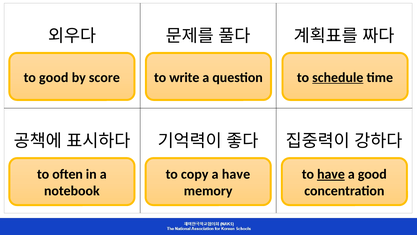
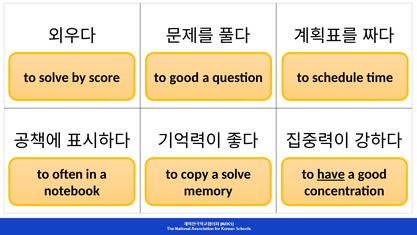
to good: good -> solve (54, 77)
to write: write -> good (184, 77)
schedule underline: present -> none (338, 77)
a have: have -> solve (236, 174)
